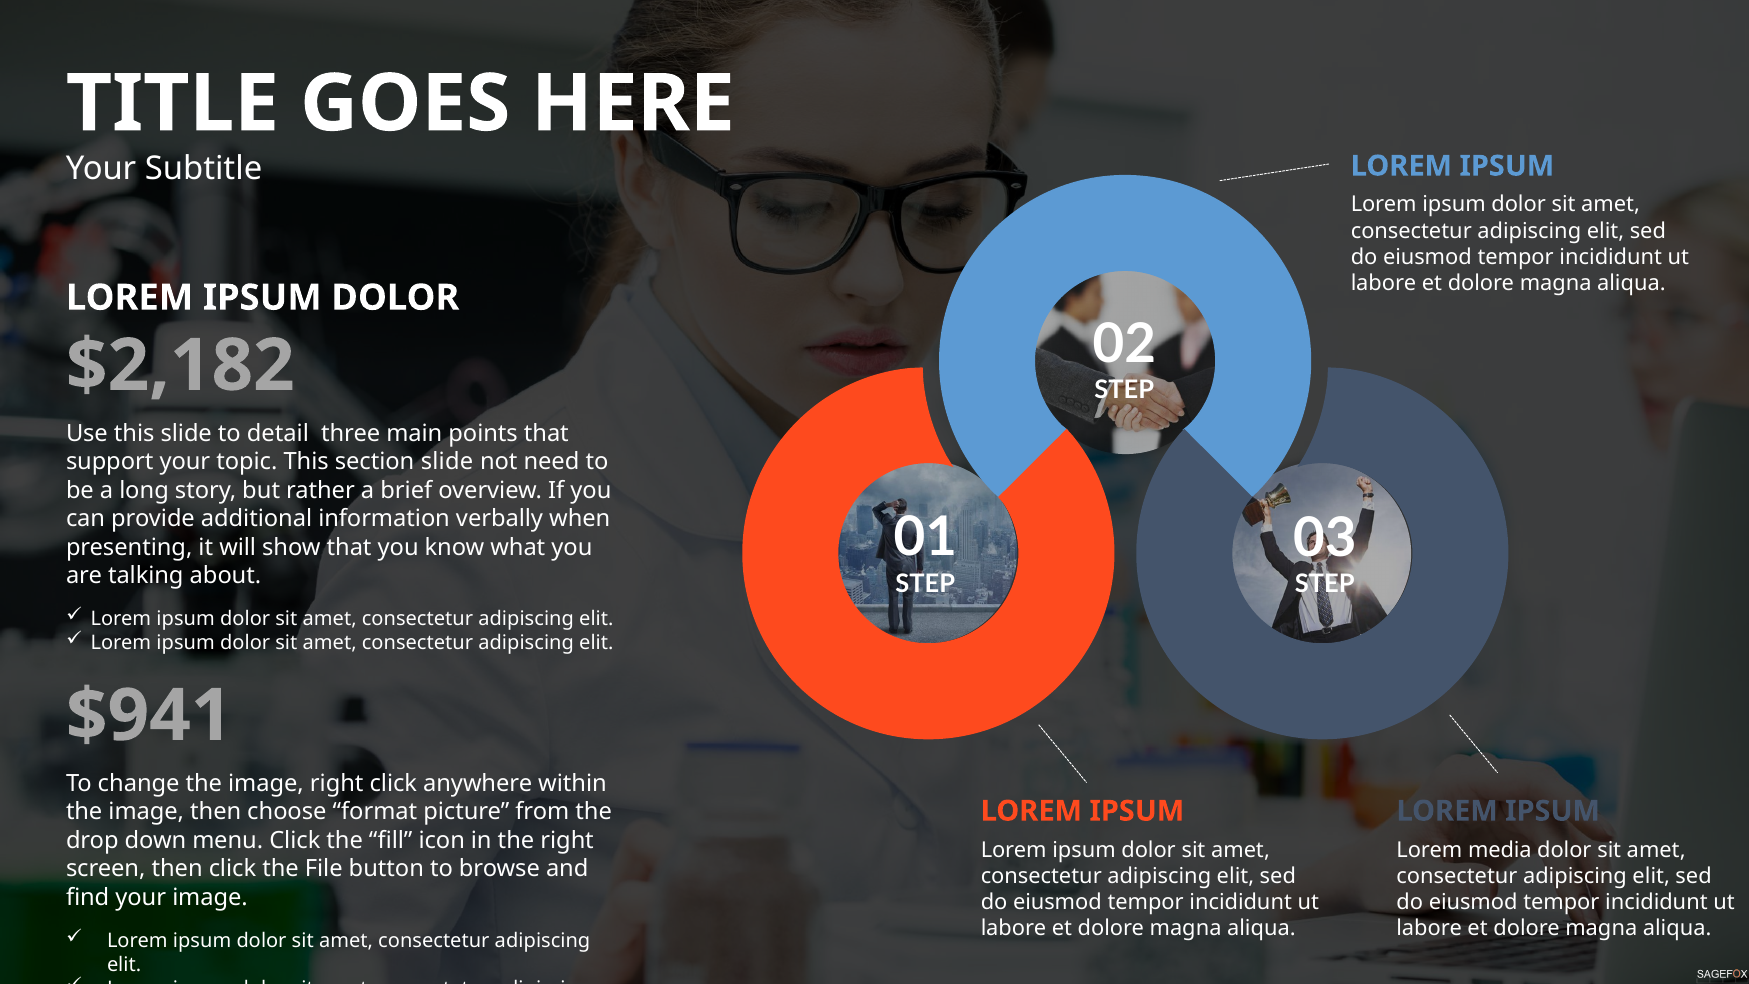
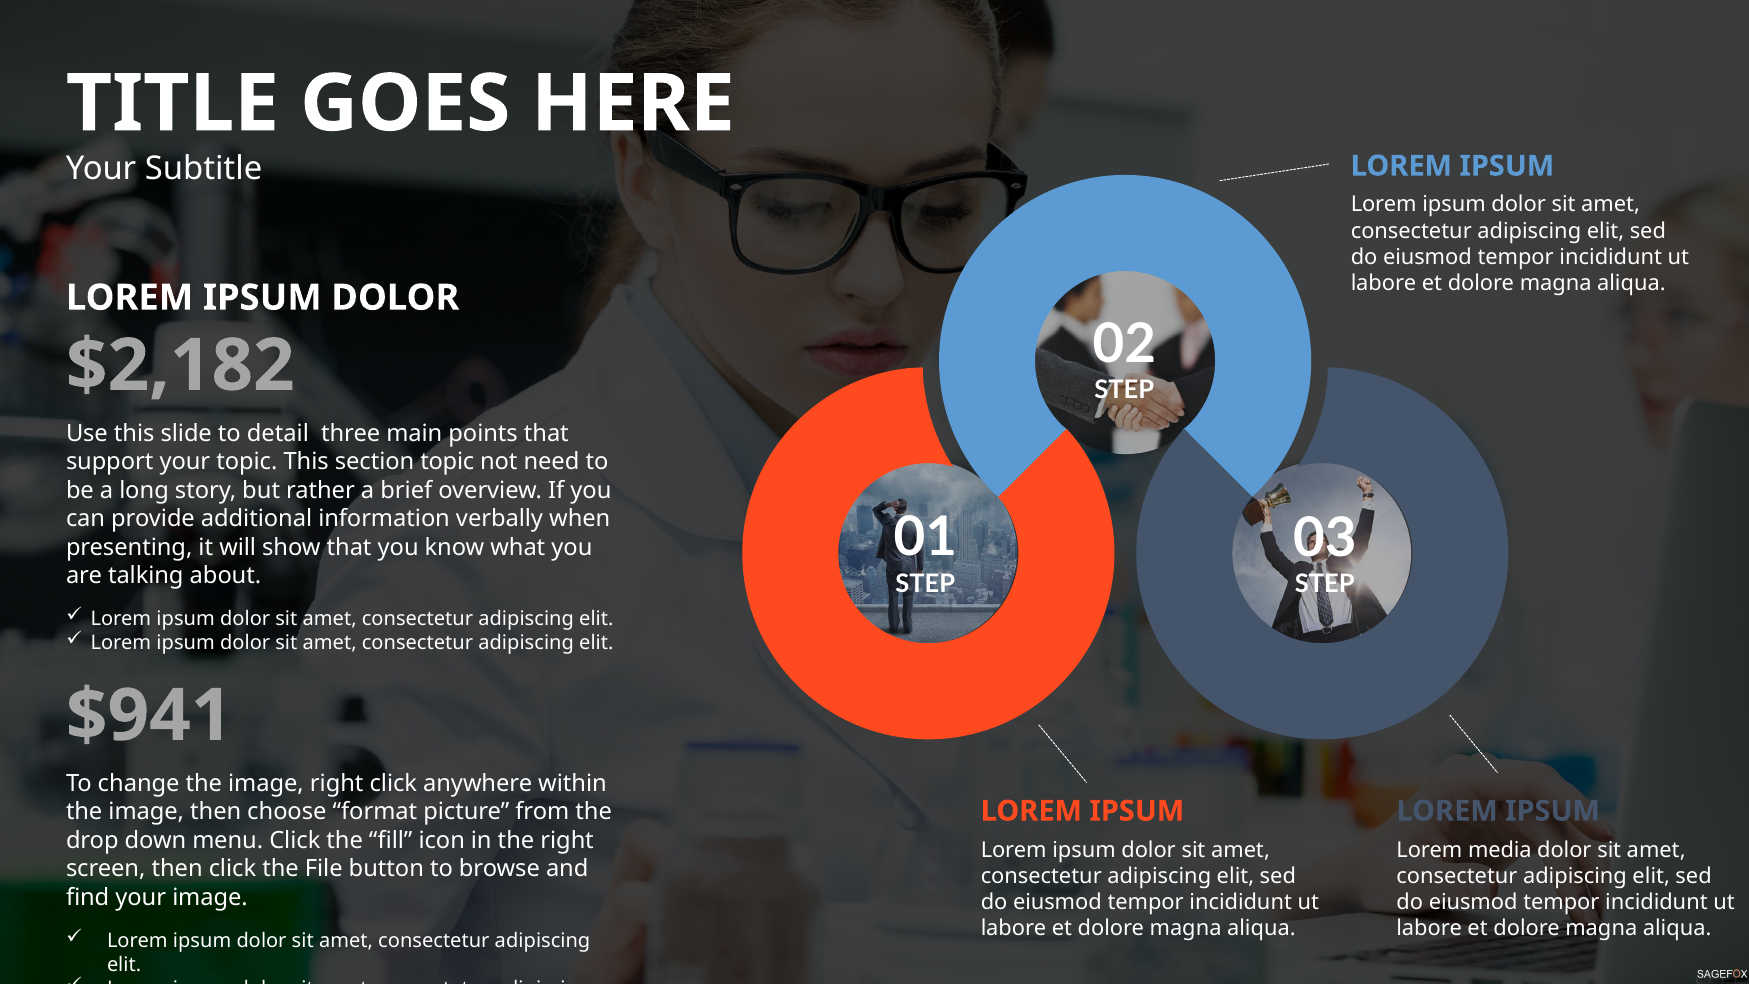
section slide: slide -> topic (447, 462)
